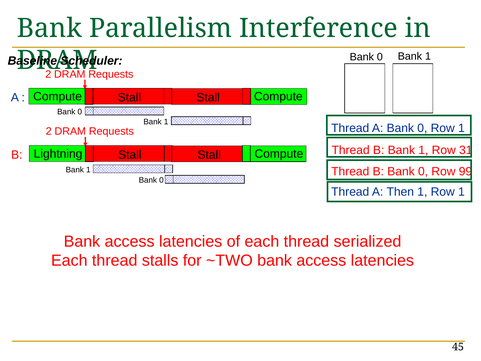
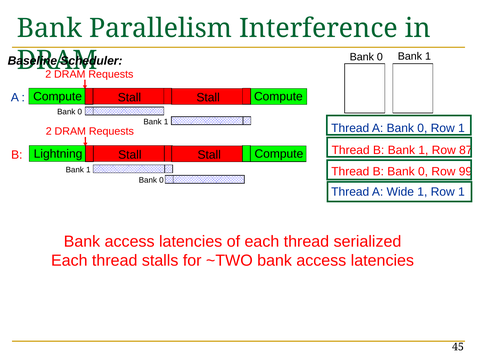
31: 31 -> 87 (466, 150)
Then: Then -> Wide (400, 192)
